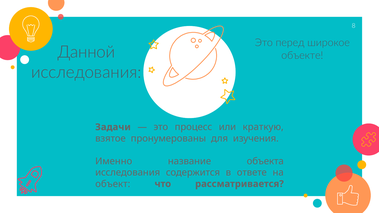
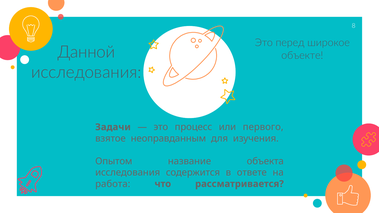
краткую: краткую -> первого (263, 127)
пронумерованы: пронумерованы -> неоправданным (168, 139)
Именно: Именно -> Опытом (114, 161)
объект: объект -> работа (113, 184)
